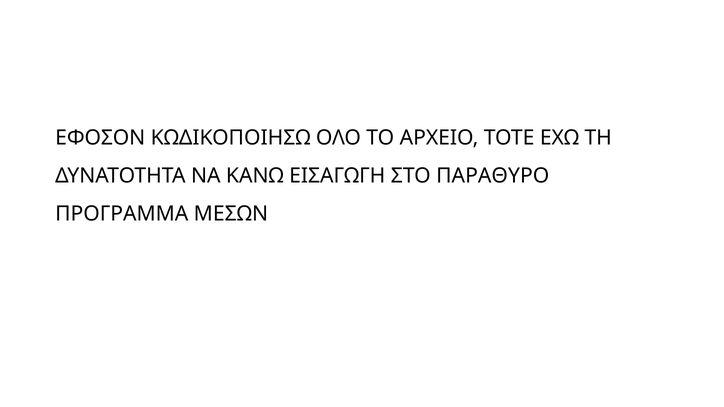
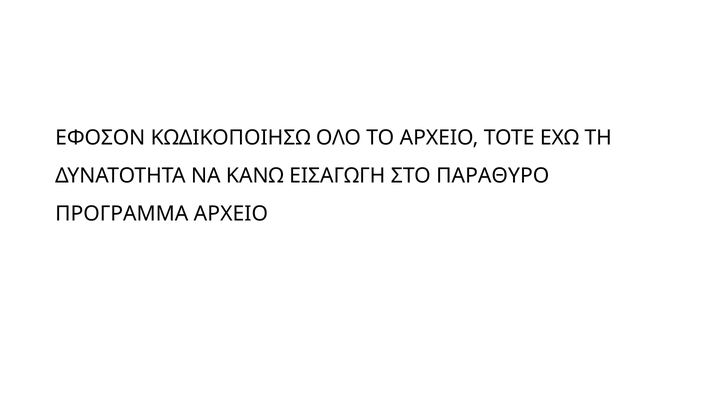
ΠΡΟΓΡΑΜΜΑ ΜΕΣΩΝ: ΜΕΣΩΝ -> ΑΡΧΕΙΟ (231, 214)
